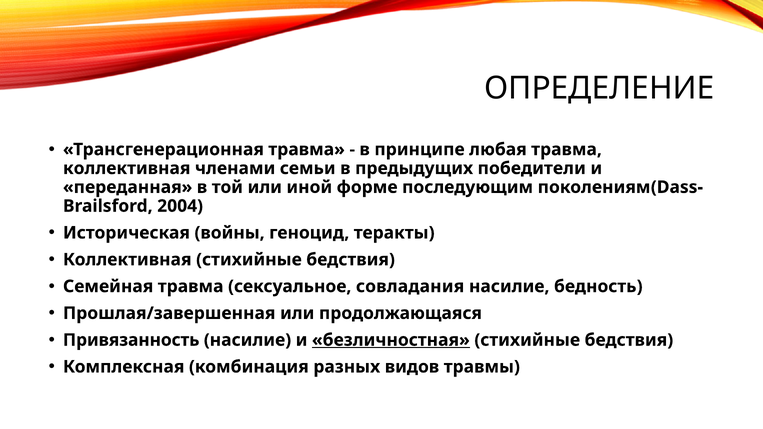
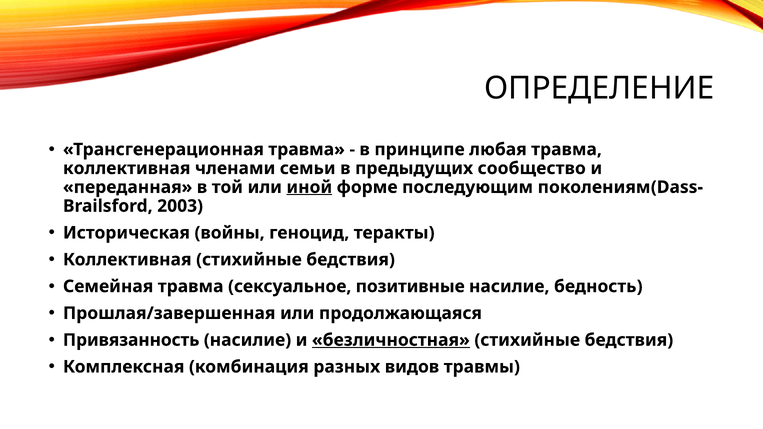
победители: победители -> сообщество (532, 168)
иной underline: none -> present (309, 187)
2004: 2004 -> 2003 (180, 206)
совладания: совладания -> позитивные (410, 287)
